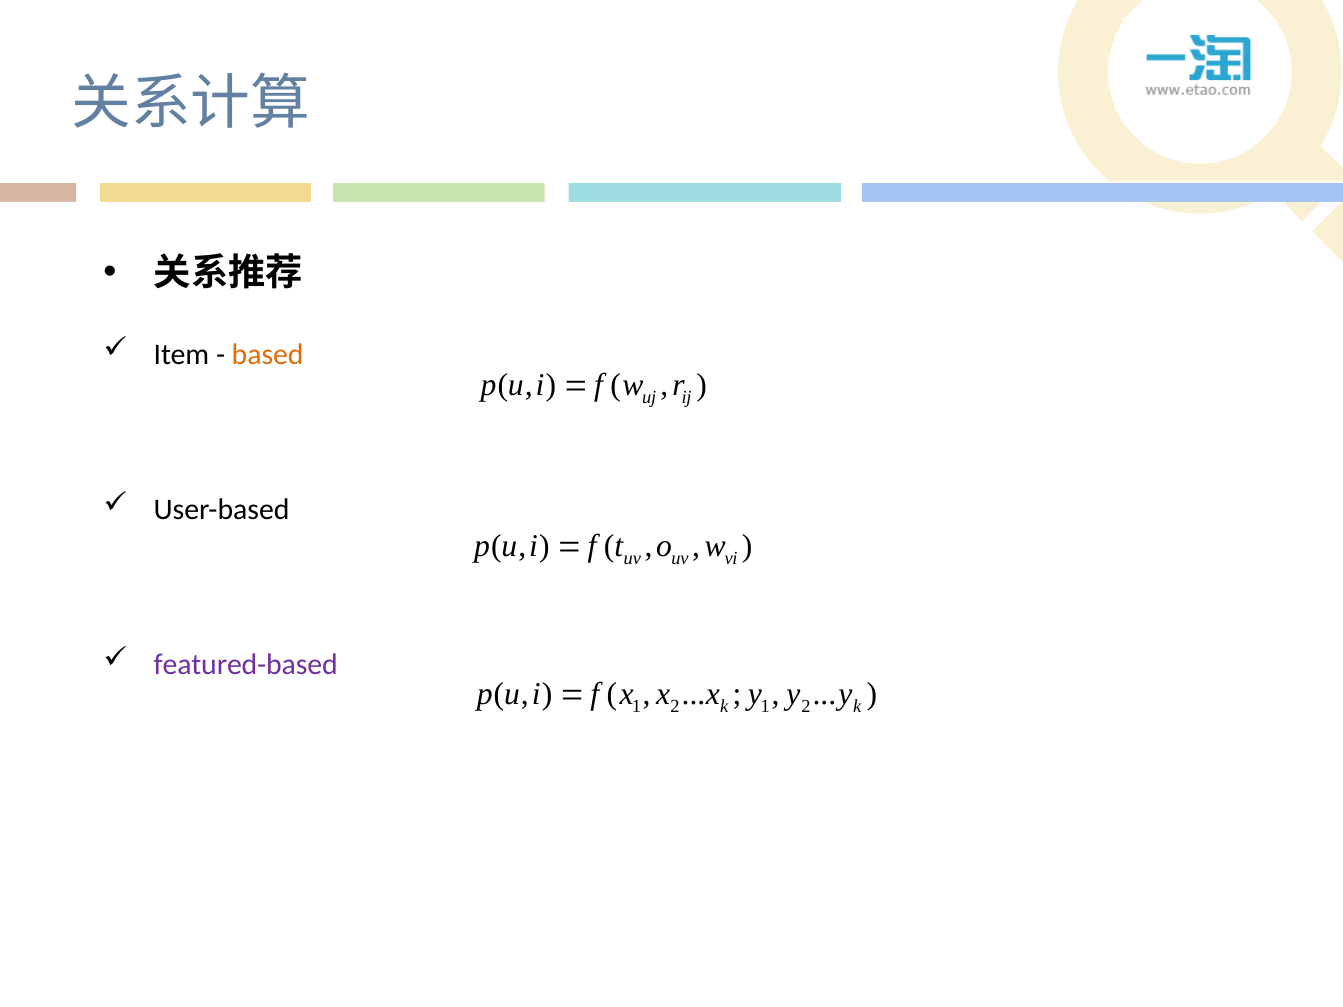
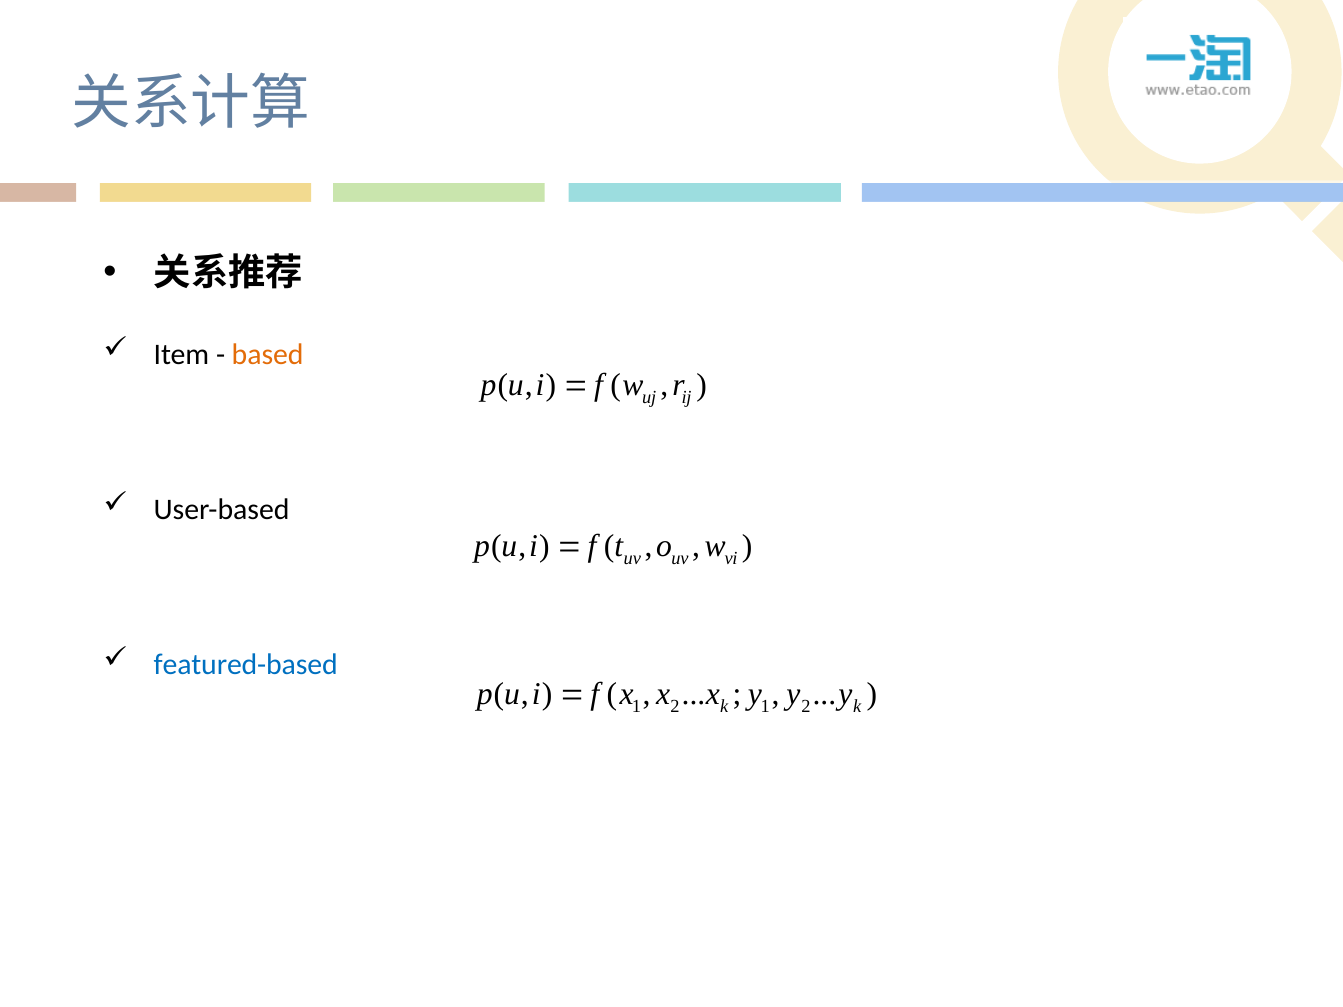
featured-based colour: purple -> blue (246, 665)
